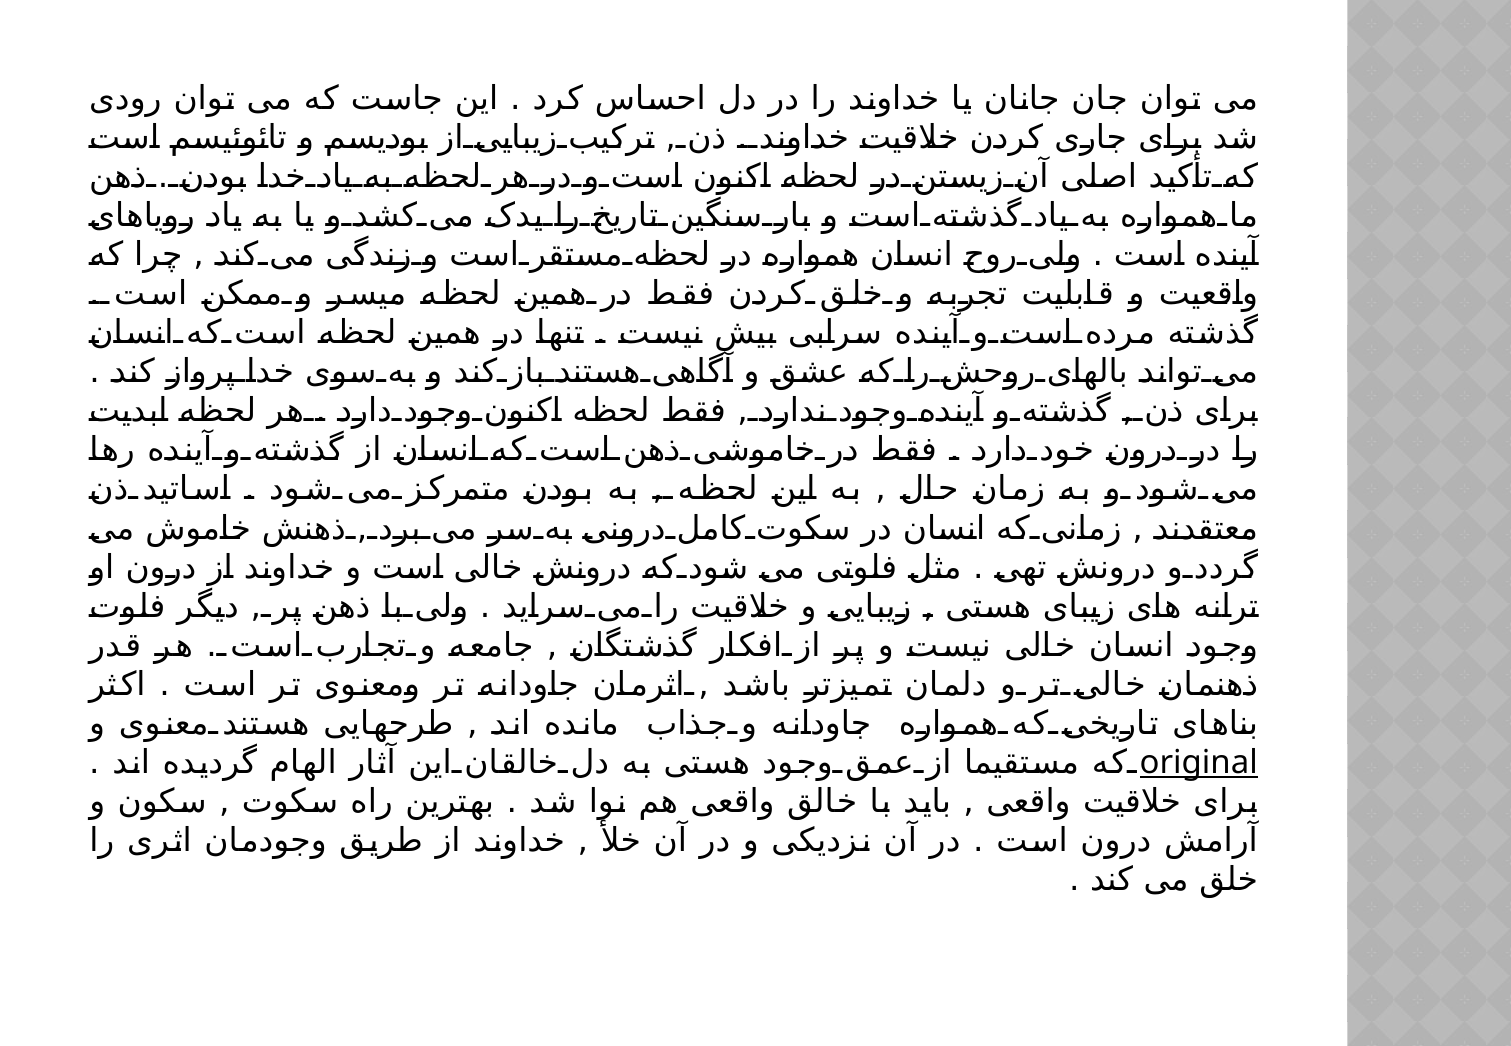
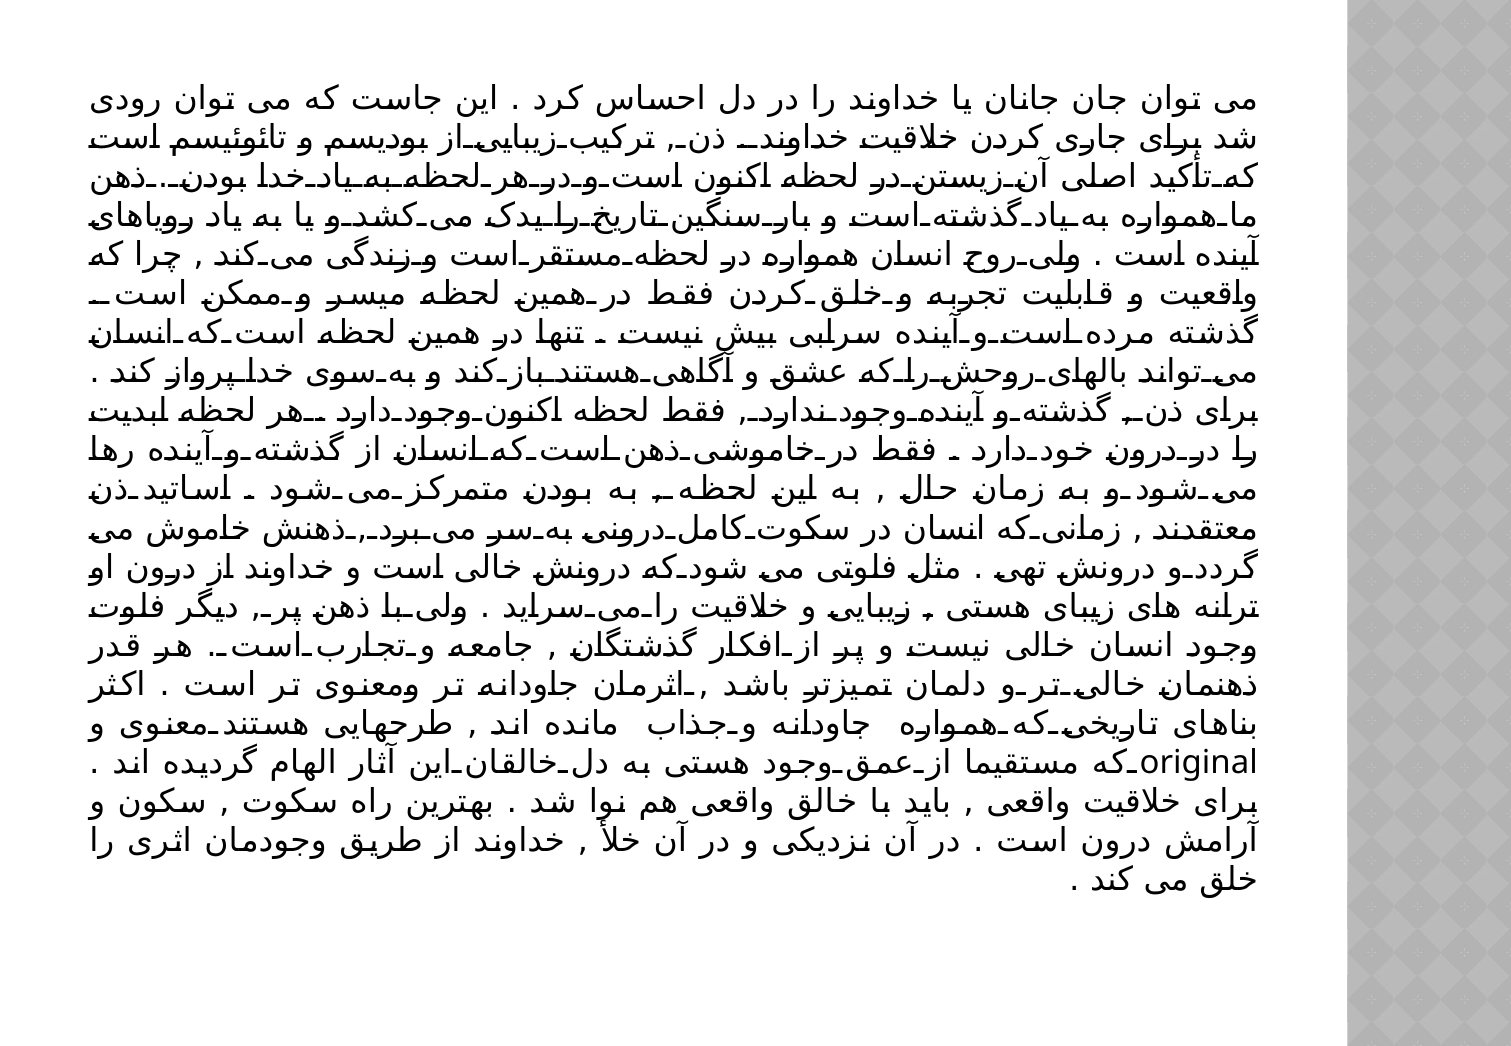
original underline: present -> none (1199, 763)
